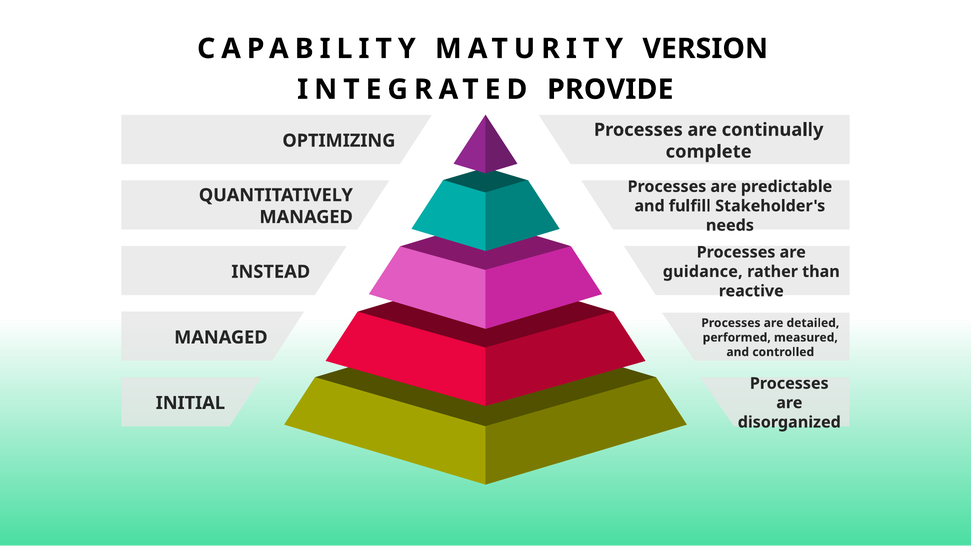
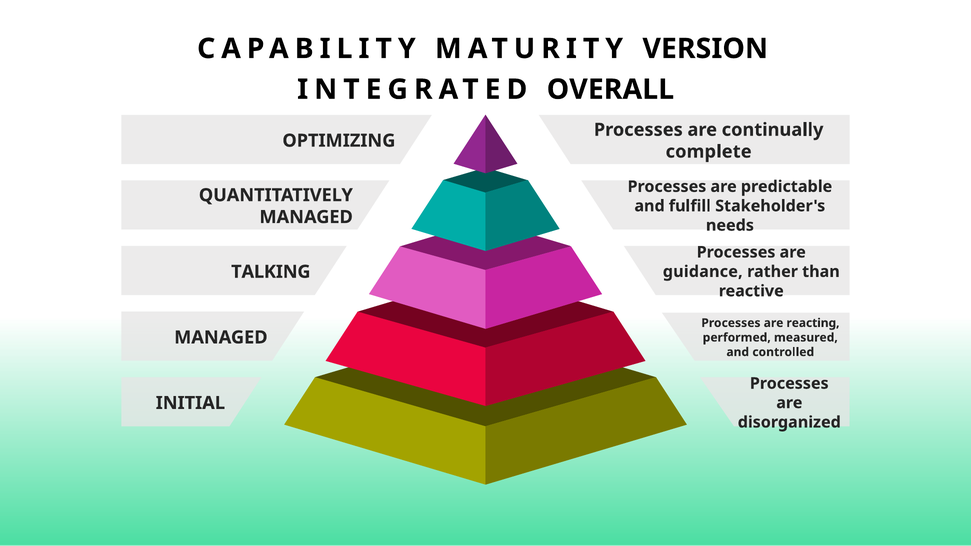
PROVIDE: PROVIDE -> OVERALL (610, 90)
INSTEAD: INSTEAD -> TALKING (271, 272)
detailed: detailed -> reacting (813, 323)
